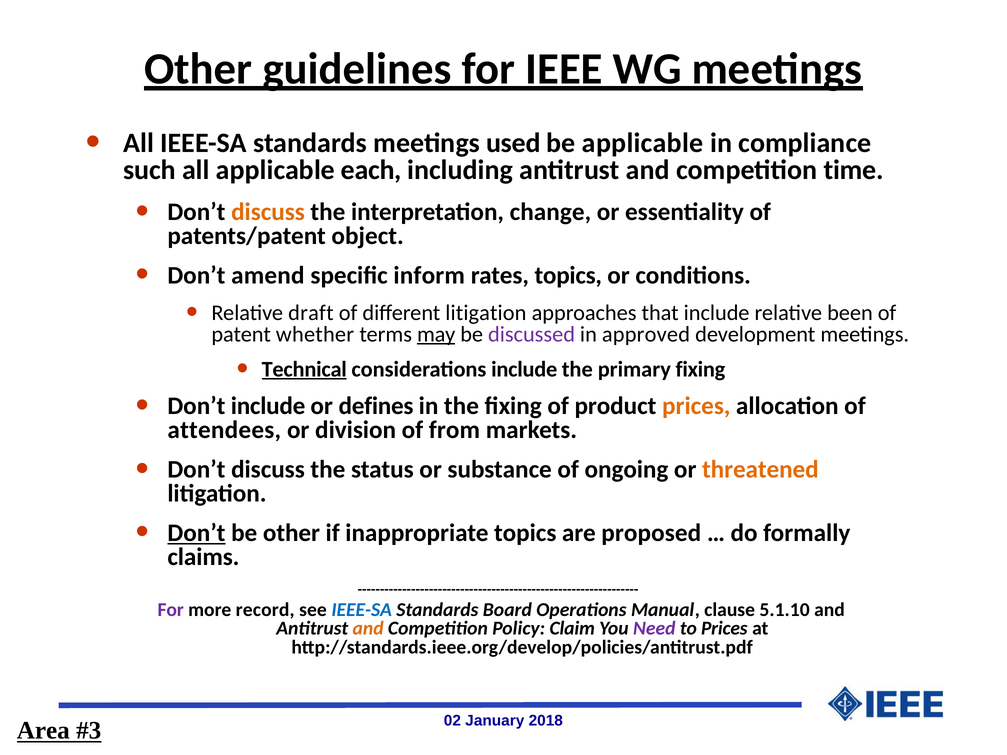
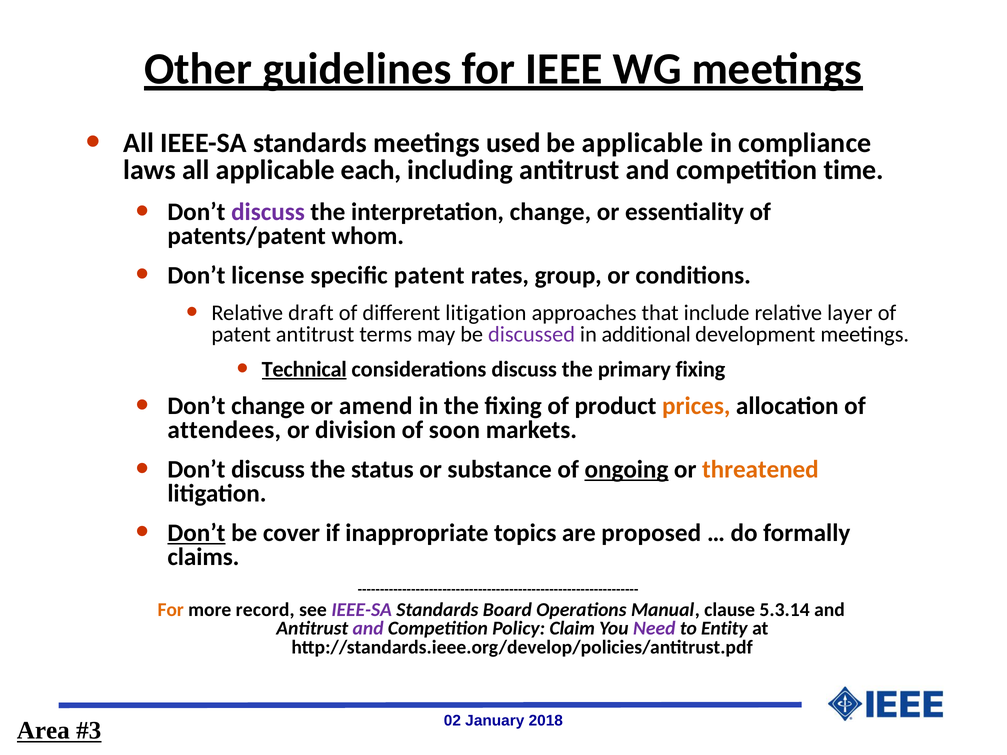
such: such -> laws (150, 170)
discuss colour: orange -> purple (268, 212)
object: object -> whom (368, 236)
amend: amend -> license (268, 275)
specific inform: inform -> patent (429, 275)
rates topics: topics -> group (568, 275)
been: been -> layer (850, 313)
patent whether: whether -> antitrust (315, 334)
may underline: present -> none (436, 334)
approved: approved -> additional (646, 334)
considerations include: include -> discuss (524, 369)
Don’t include: include -> change (268, 406)
defines: defines -> amend (376, 406)
from: from -> soon (454, 430)
ongoing underline: none -> present (626, 470)
be other: other -> cover (291, 533)
For colour: purple -> orange (171, 610)
IEEE-SA colour: blue -> purple (362, 610)
5.1.10: 5.1.10 -> 5.3.14 (785, 610)
and colour: orange -> purple (368, 629)
to Prices: Prices -> Entity (724, 629)
